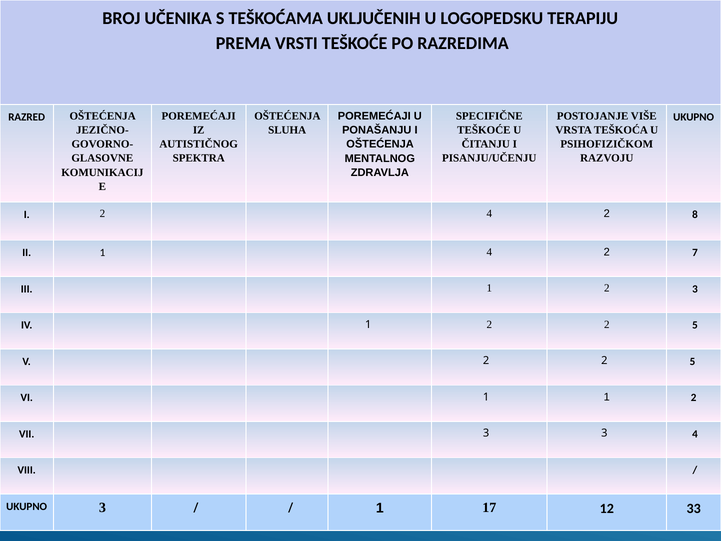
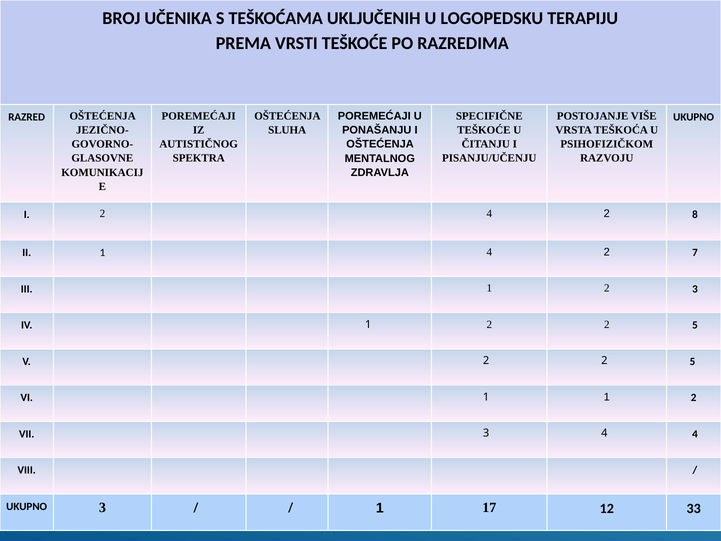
3 3: 3 -> 4 (604, 433)
